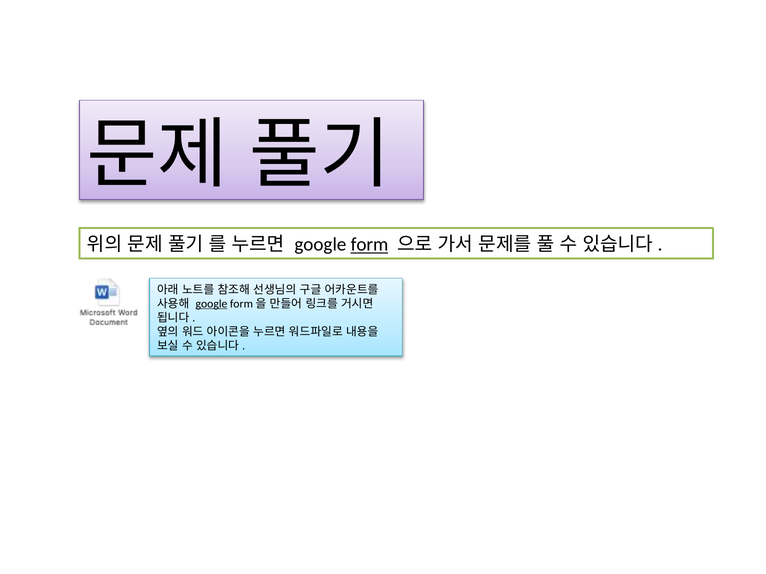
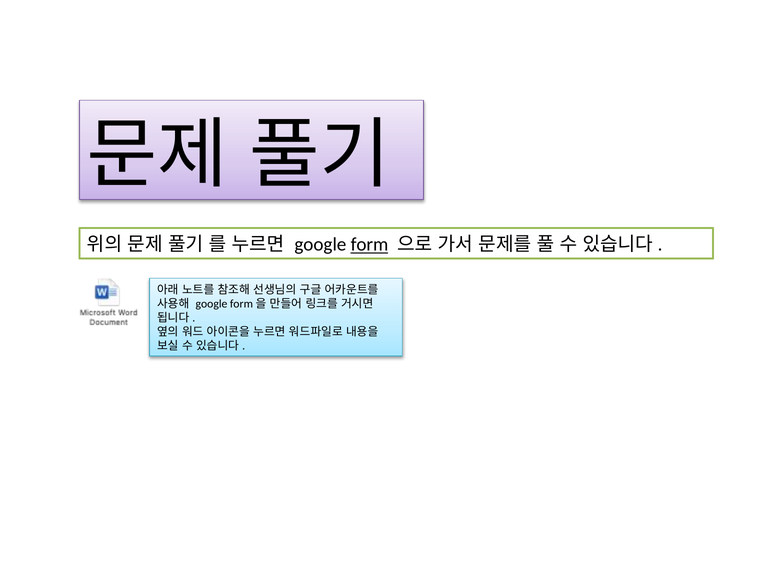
google underline: present -> none (211, 304)
